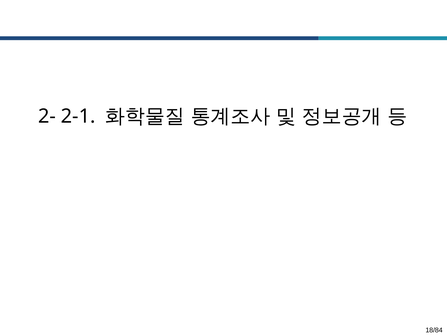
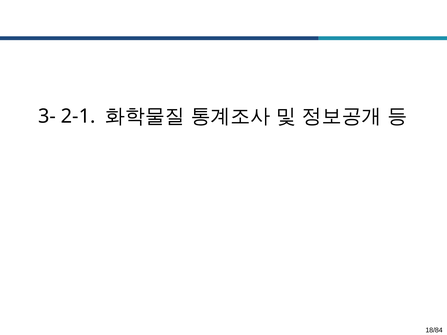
2-: 2- -> 3- (47, 116)
